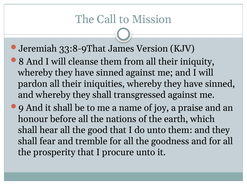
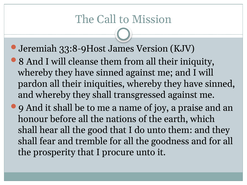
33:8-9That: 33:8-9That -> 33:8-9Host (82, 49)
